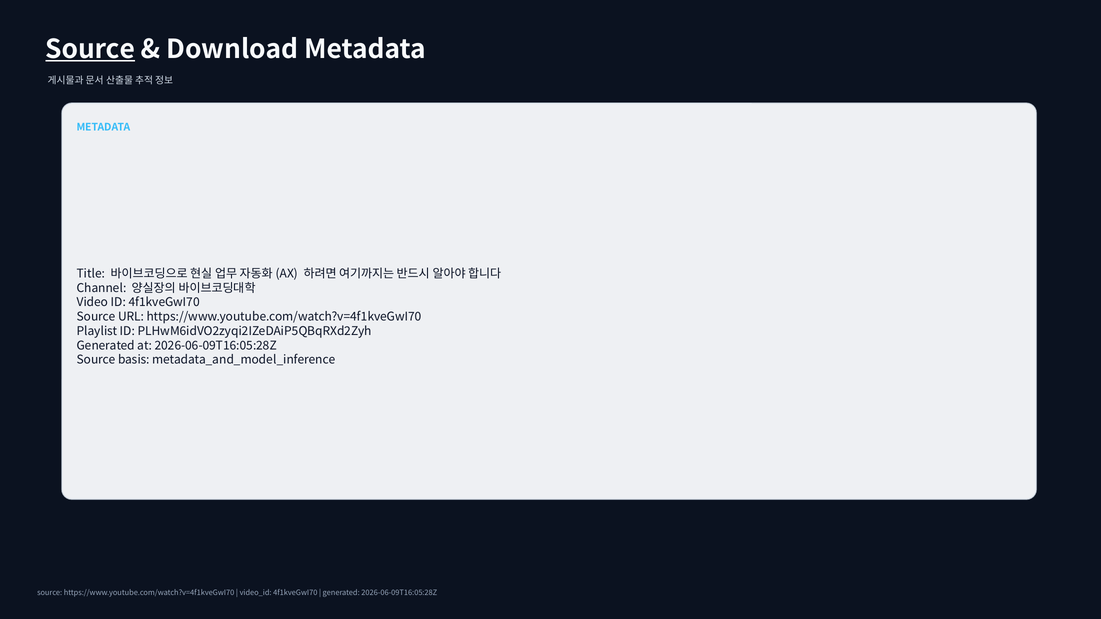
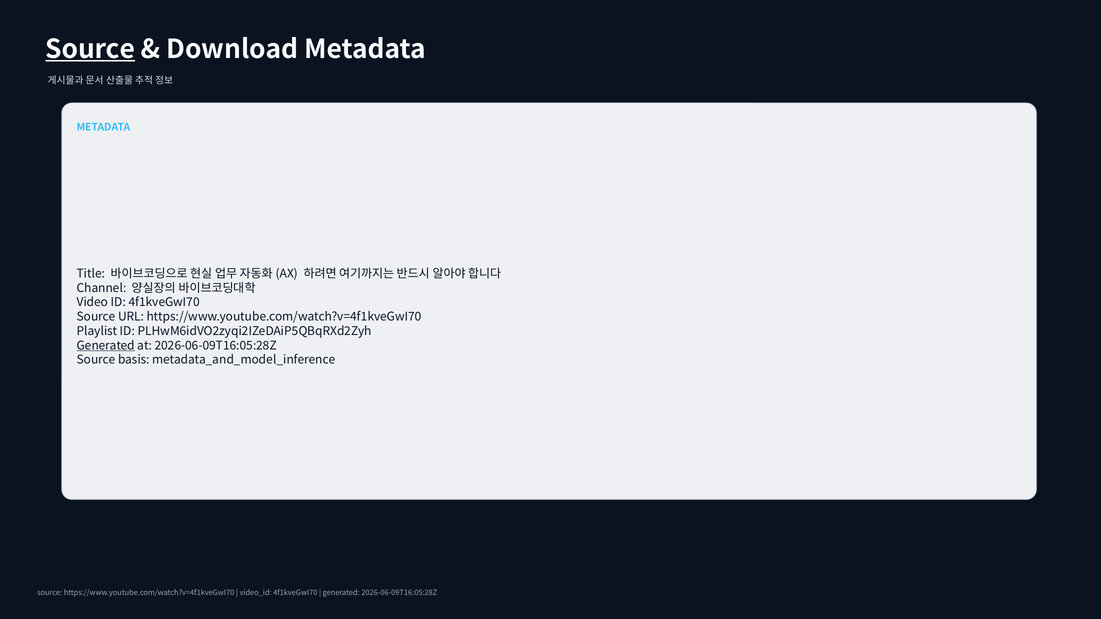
Generated underline: none -> present (106, 346)
